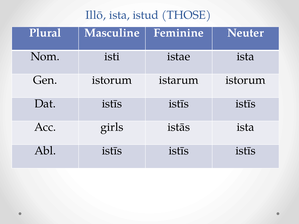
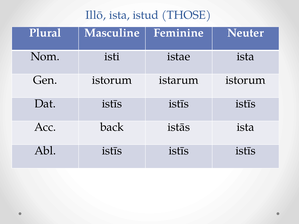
girls: girls -> back (112, 127)
